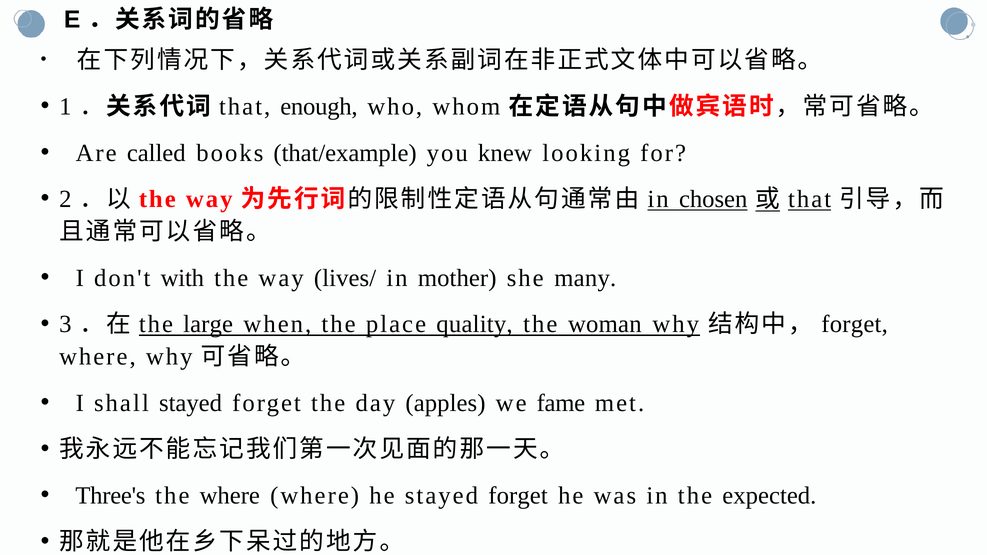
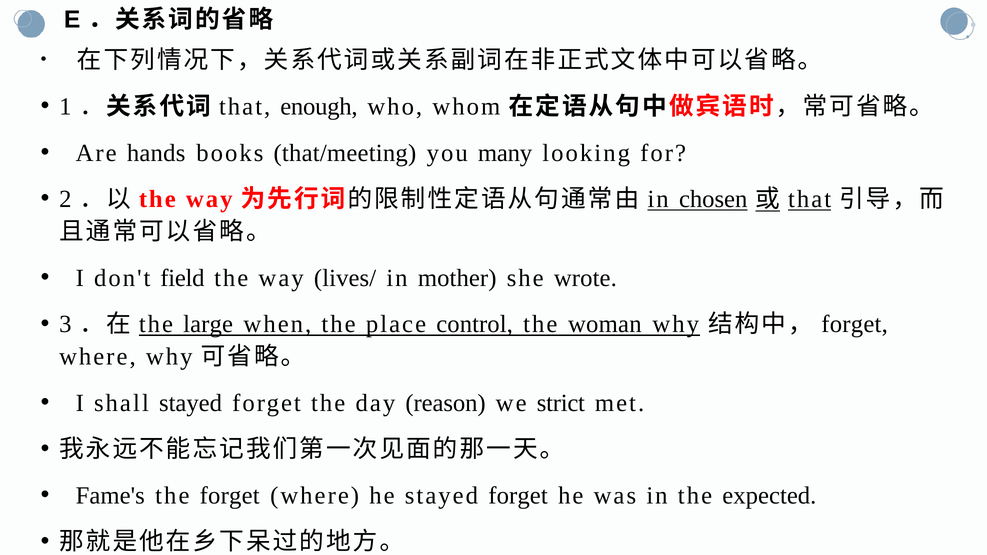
called: called -> hands (156, 153)
that/example: that/example -> that/meeting (345, 153)
knew: knew -> many (505, 153)
with: with -> field (182, 278)
many: many -> wrote (585, 278)
quality: quality -> control (475, 324)
apples: apples -> reason (446, 403)
fame: fame -> strict (561, 403)
Three's: Three's -> Fame's (110, 496)
the where: where -> forget (230, 496)
